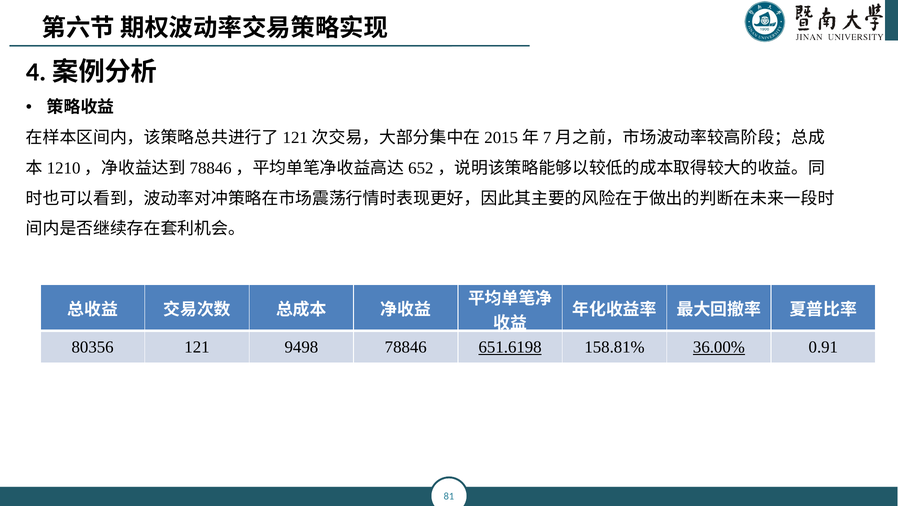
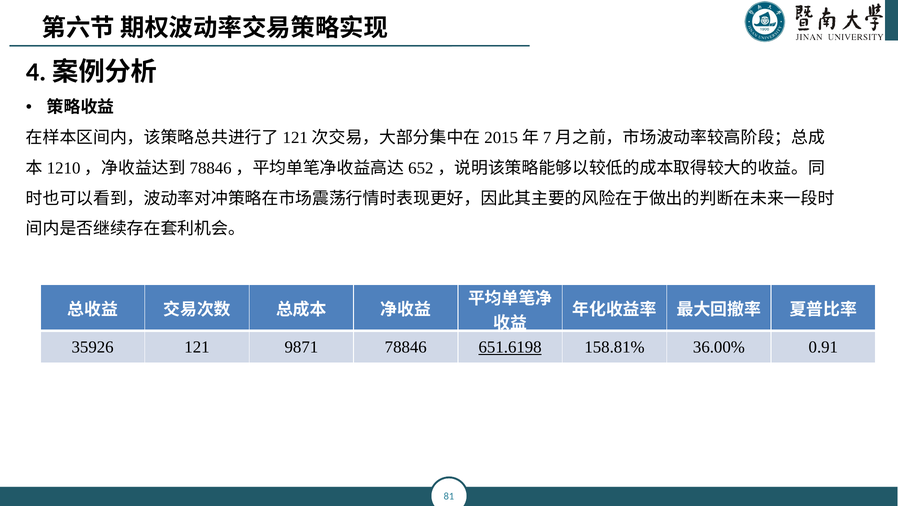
80356: 80356 -> 35926 (93, 347)
9498: 9498 -> 9871 (301, 347)
36.00% underline: present -> none (719, 347)
